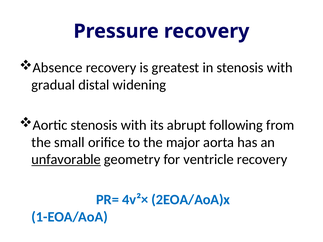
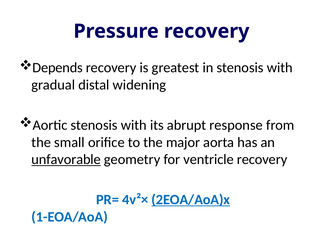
Absence: Absence -> Depends (58, 68)
following: following -> response (236, 125)
2EOA/AoA)x underline: none -> present (191, 200)
